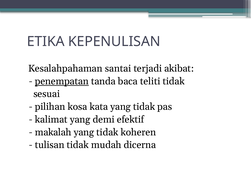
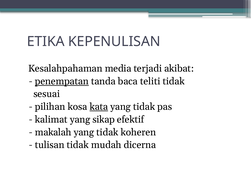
santai: santai -> media (118, 69)
kata underline: none -> present (99, 107)
demi: demi -> sikap (104, 120)
